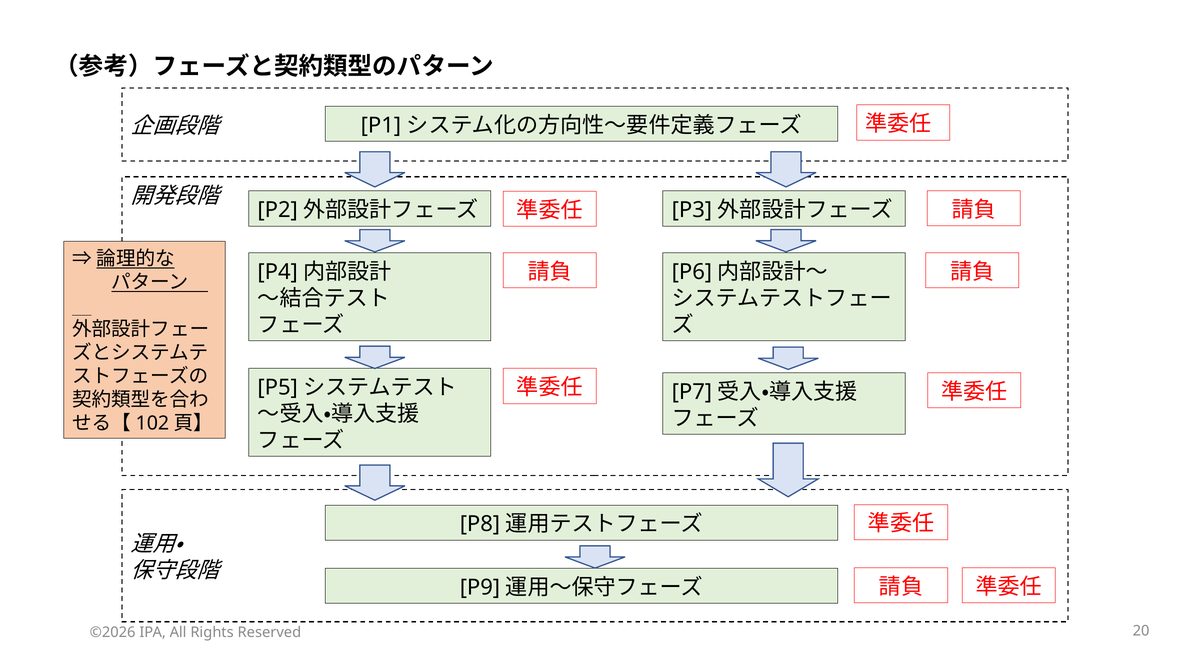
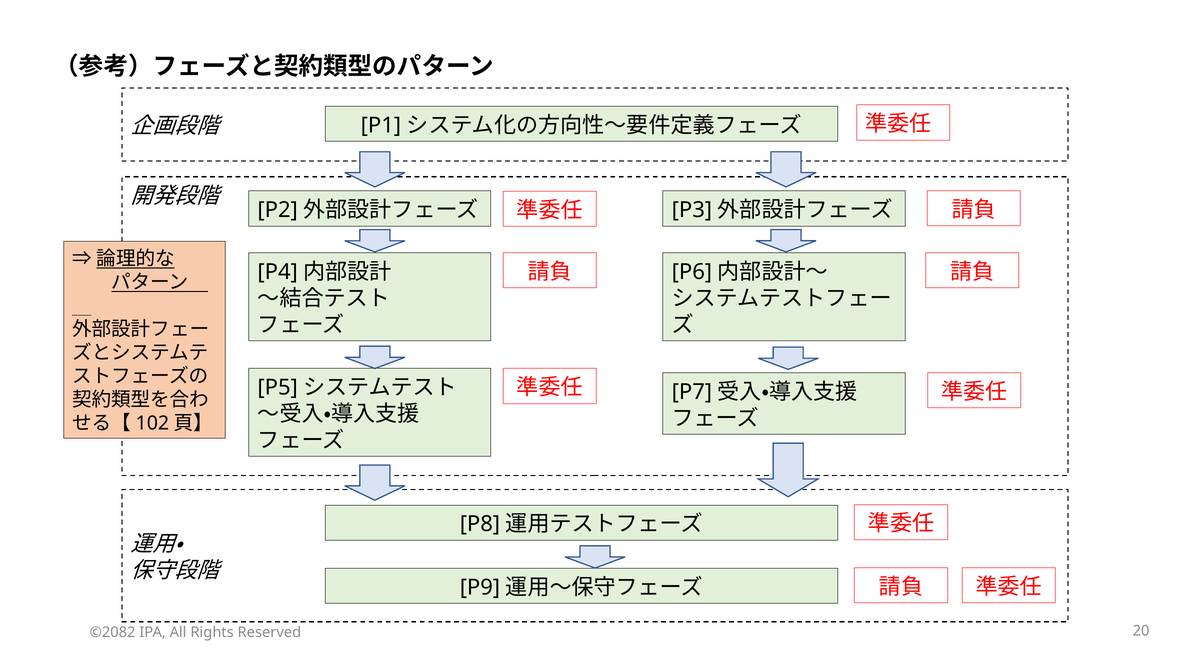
©2026: ©2026 -> ©2082 (113, 632)
